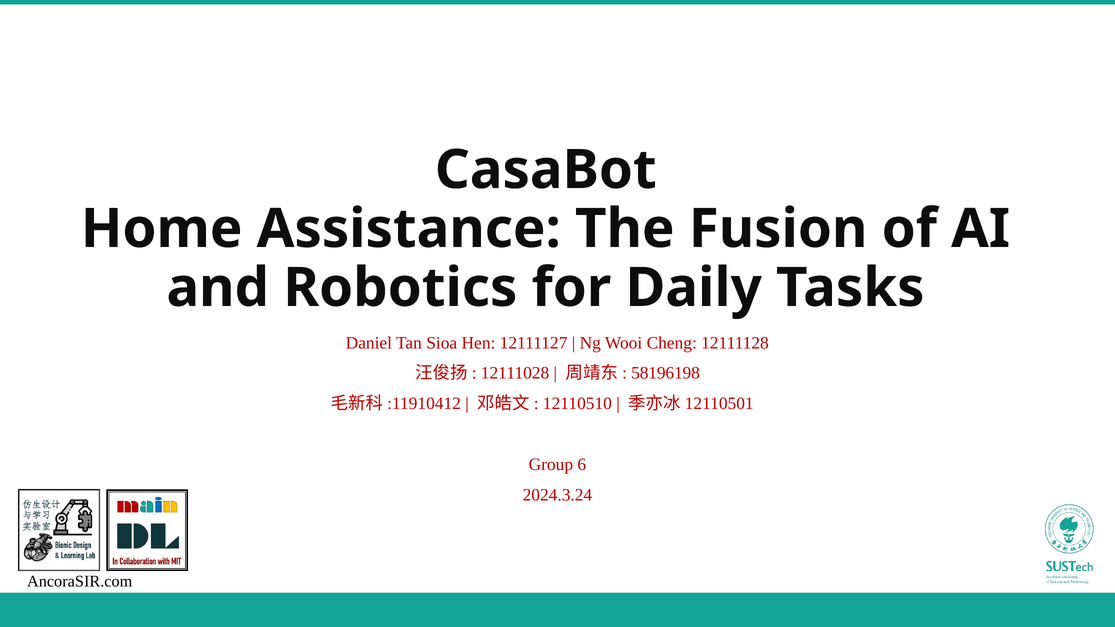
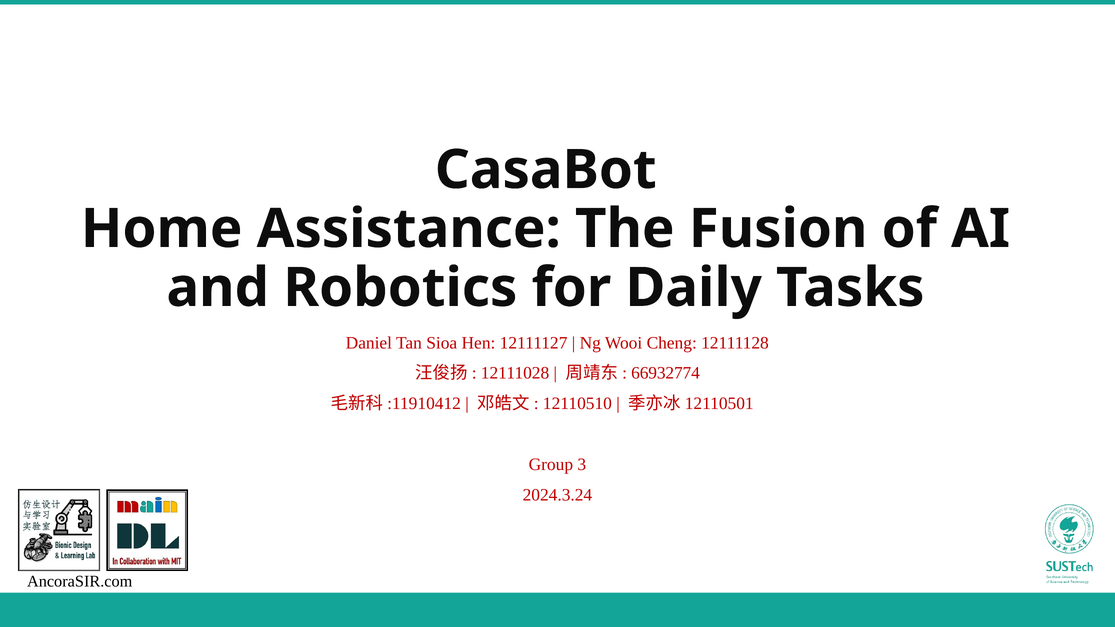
58196198: 58196198 -> 66932774 (666, 373)
6: 6 -> 3 (582, 465)
